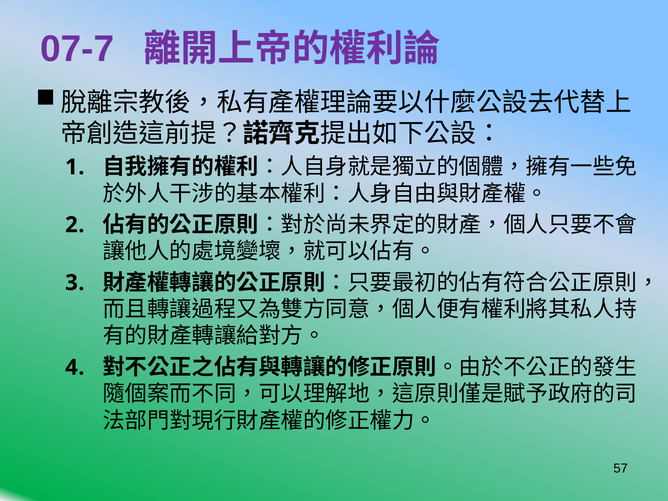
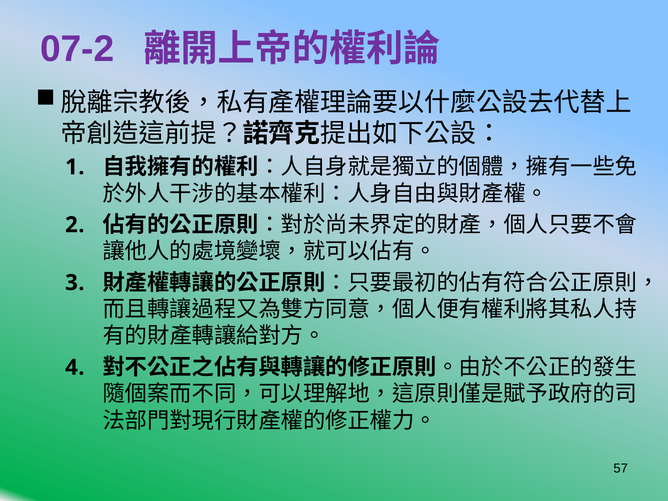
07-7: 07-7 -> 07-2 (77, 49)
